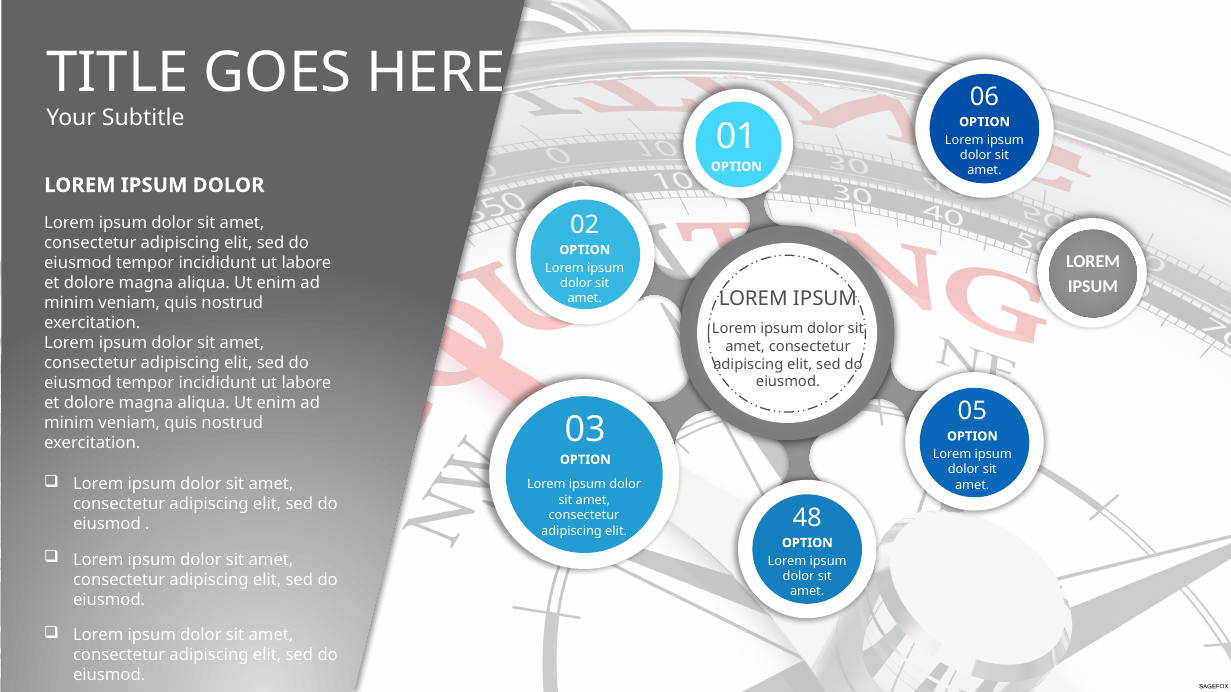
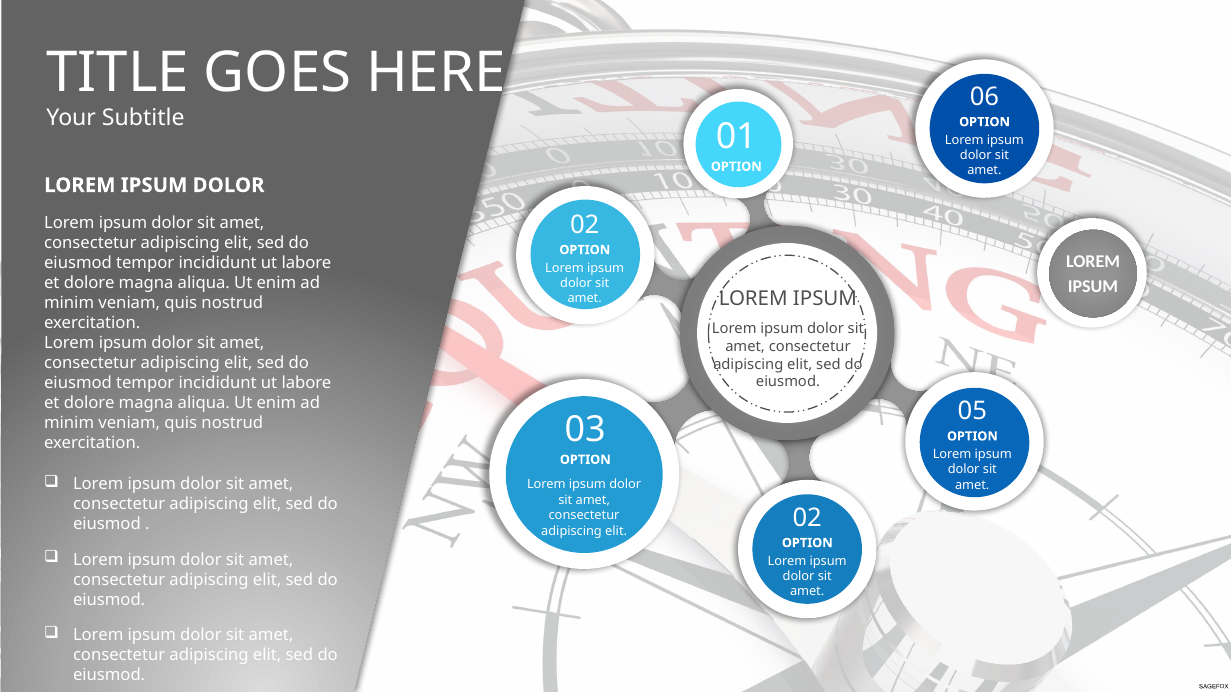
elit 48: 48 -> 02 (807, 518)
